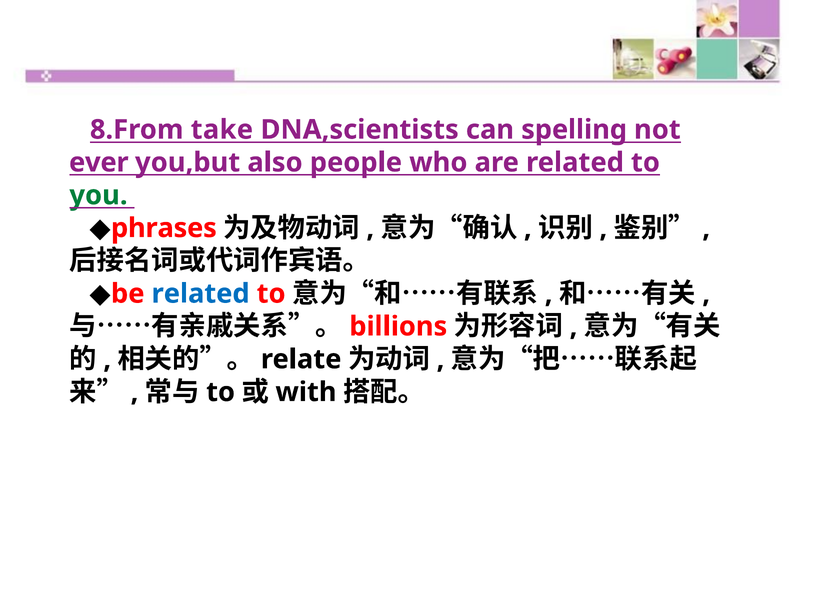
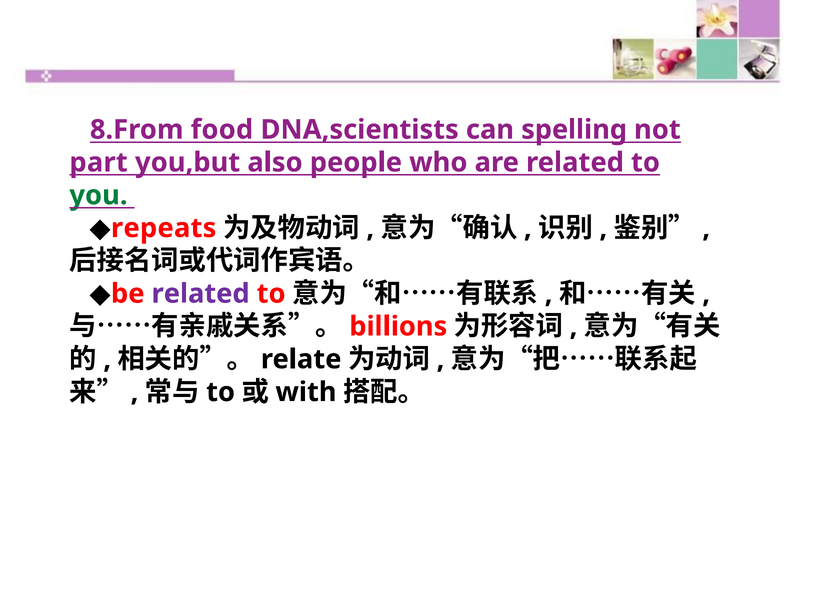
take: take -> food (222, 130)
ever: ever -> part (99, 162)
phrases: phrases -> repeats (164, 228)
related colour: blue -> purple (201, 294)
